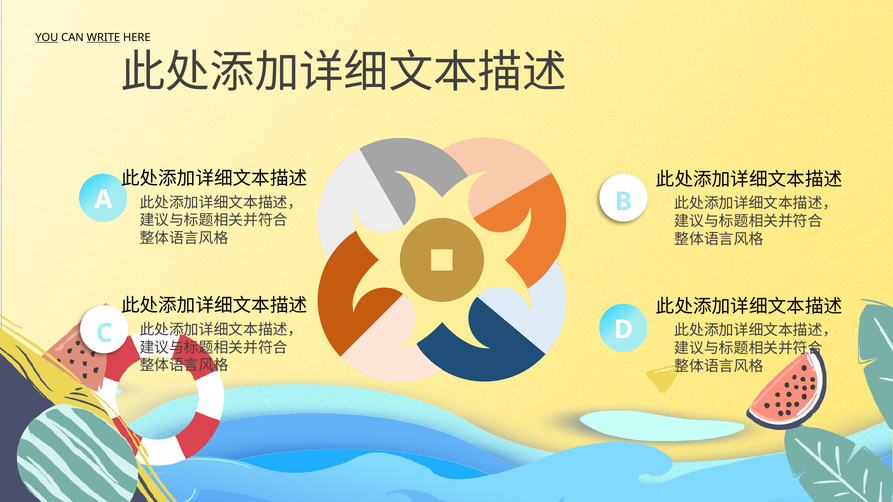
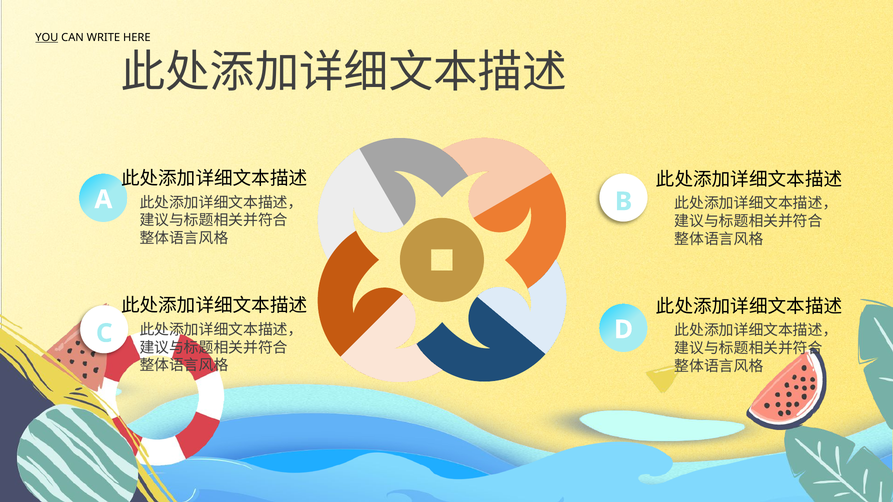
WRITE underline: present -> none (103, 37)
